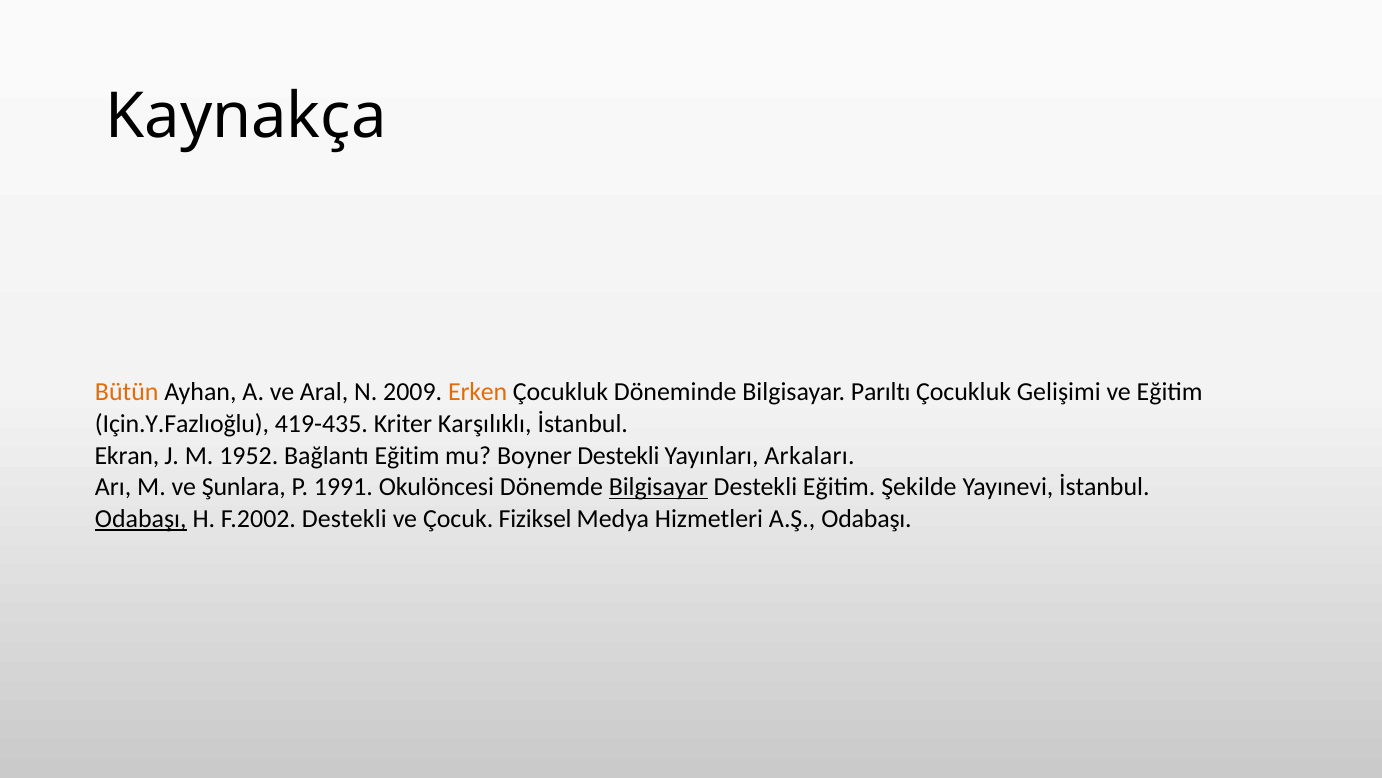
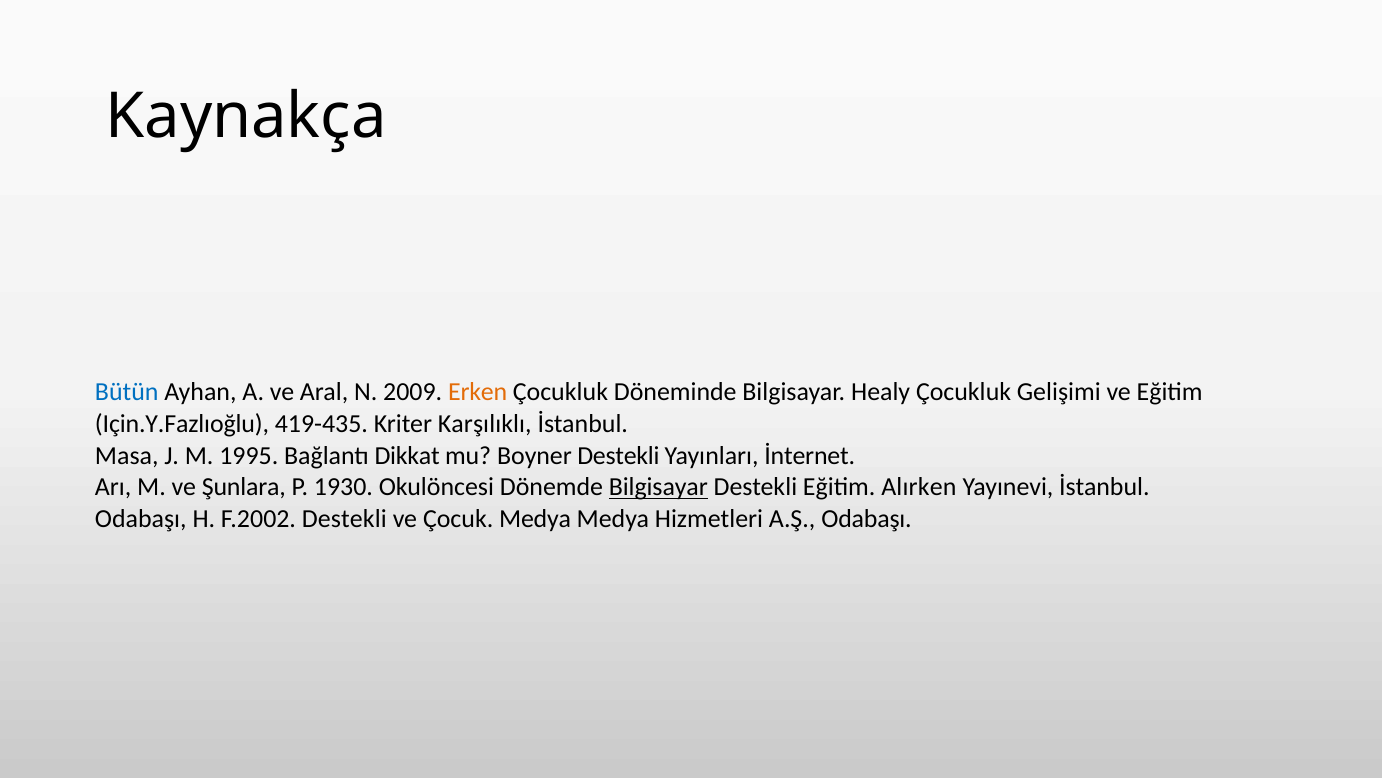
Bütün colour: orange -> blue (127, 392)
Parıltı: Parıltı -> Healy (881, 392)
Ekran: Ekran -> Masa (127, 455)
1952: 1952 -> 1995 (249, 455)
Bağlantı Eğitim: Eğitim -> Dikkat (407, 455)
Arkaları: Arkaları -> İnternet (810, 455)
1991: 1991 -> 1930 (343, 487)
Şekilde: Şekilde -> Alırken (919, 487)
Odabaşı underline: present -> none (141, 519)
Çocuk Fiziksel: Fiziksel -> Medya (535, 519)
